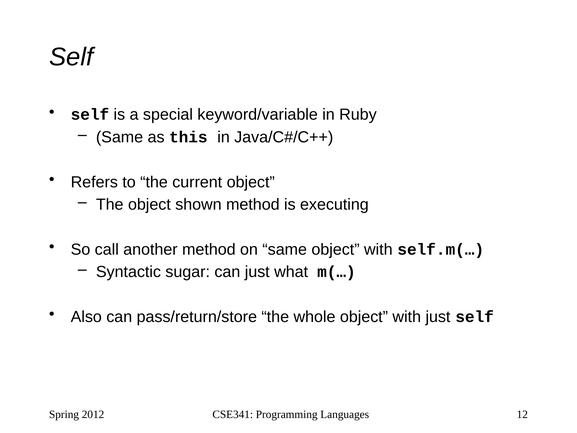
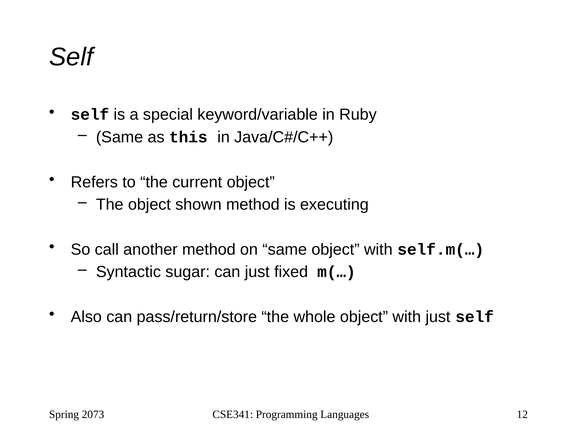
what: what -> fixed (291, 272)
2012: 2012 -> 2073 (93, 414)
